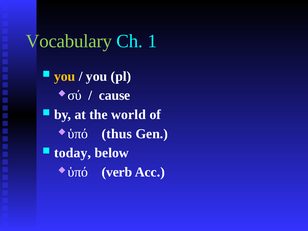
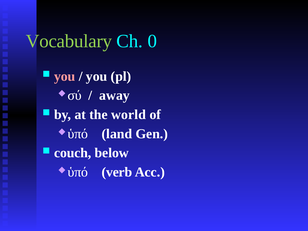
1: 1 -> 0 (152, 41)
you colour: yellow -> pink (65, 76)
cause: cause -> away (114, 95)
thus: thus -> land (117, 134)
today: today -> couch (73, 153)
